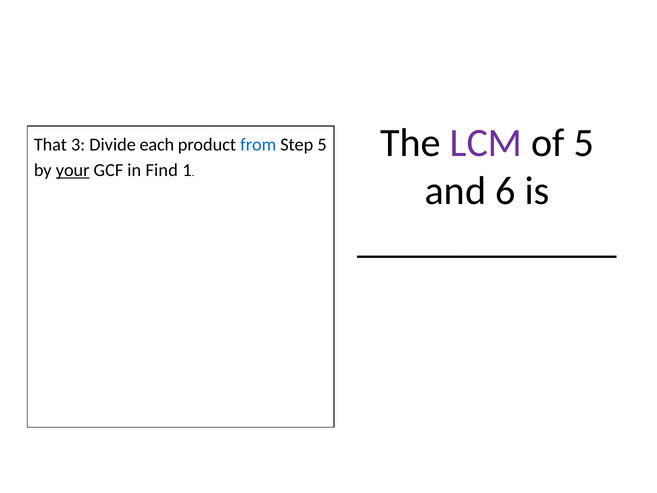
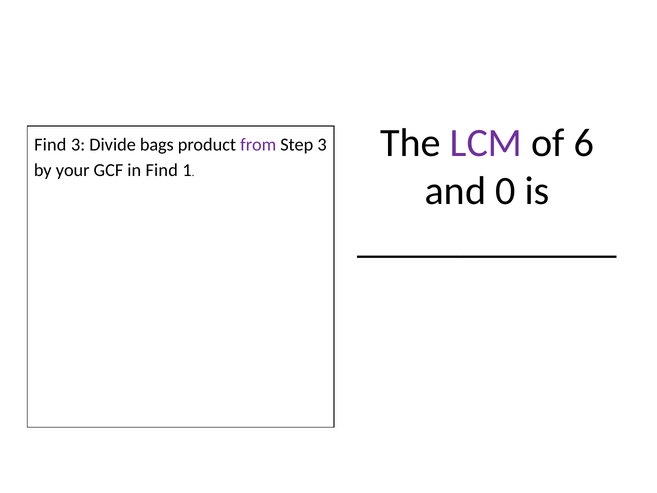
of 5: 5 -> 6 (584, 143)
That: That -> Find (50, 145)
each: each -> bags (157, 145)
from colour: blue -> purple (258, 145)
Step 5: 5 -> 3 (322, 145)
your underline: present -> none (73, 170)
6: 6 -> 0 (505, 191)
